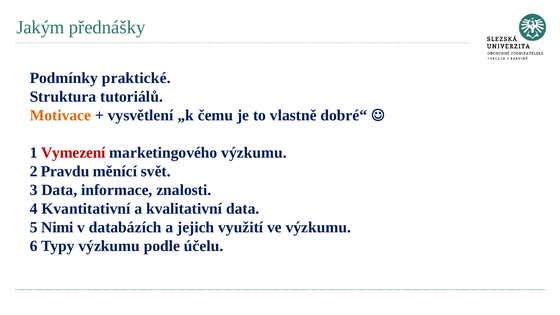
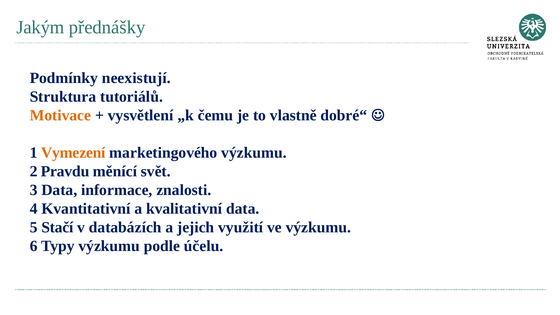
praktické: praktické -> neexistují (136, 78)
Vymezení colour: red -> orange (73, 153)
Nimi: Nimi -> Stačí (57, 227)
